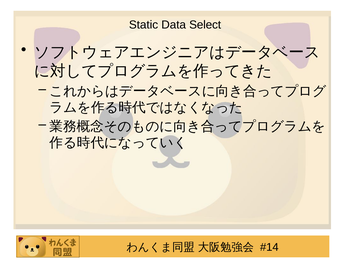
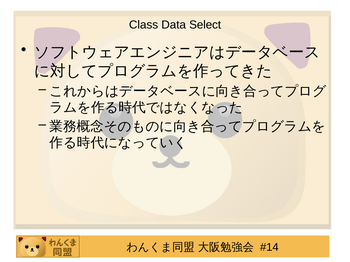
Static: Static -> Class (144, 25)
